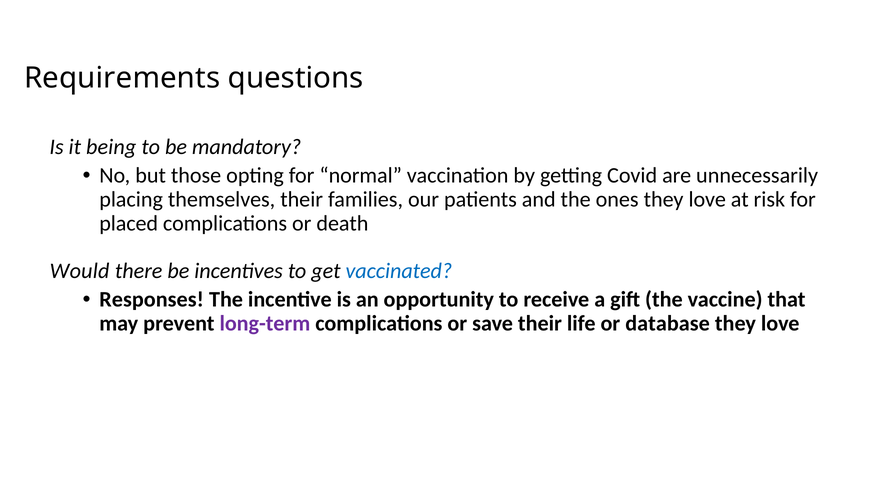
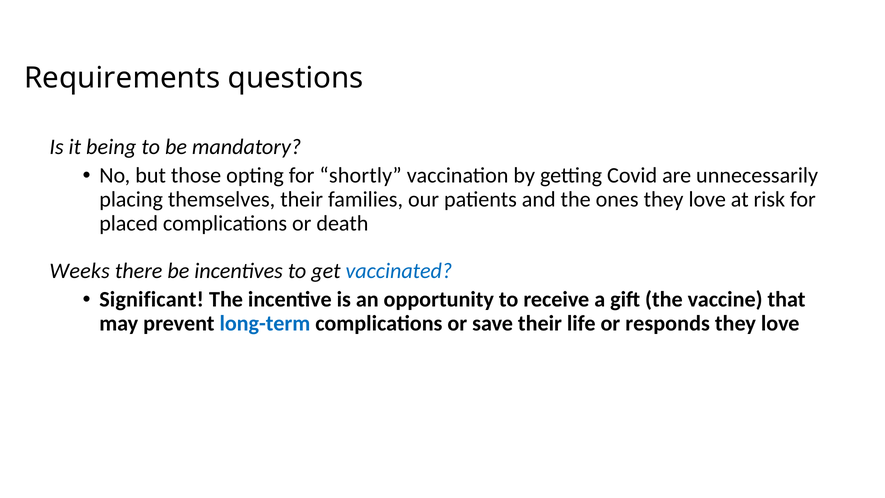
normal: normal -> shortly (361, 176)
Would: Would -> Weeks (80, 271)
Responses: Responses -> Significant (152, 299)
long-term colour: purple -> blue (265, 323)
database: database -> responds (668, 323)
